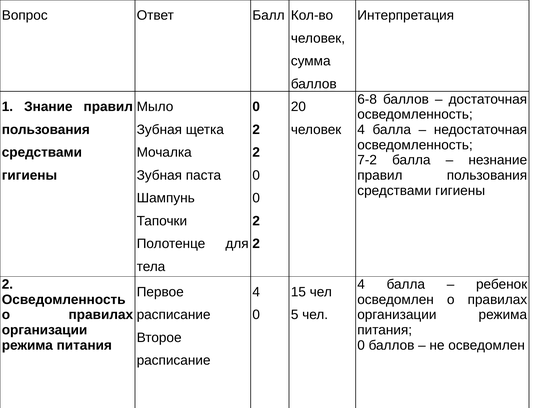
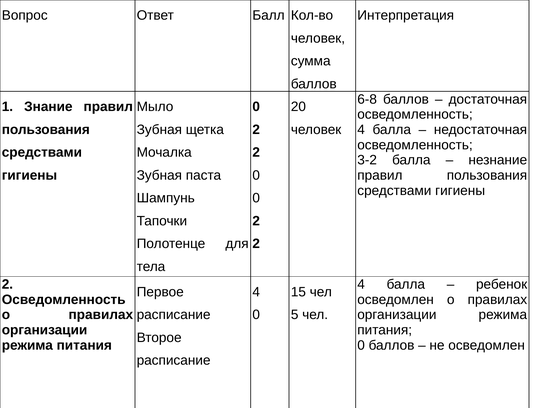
7-2: 7-2 -> 3-2 (367, 160)
